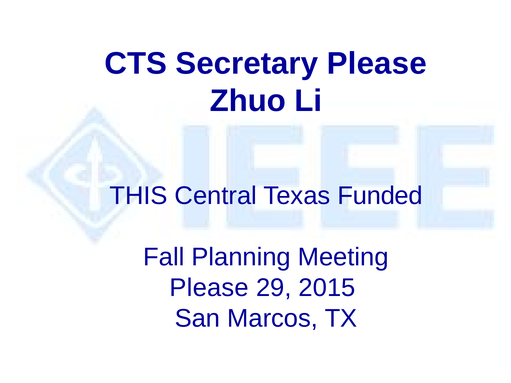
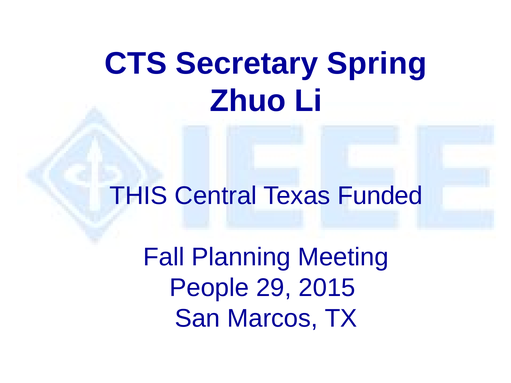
Secretary Please: Please -> Spring (377, 64)
Please: Please -> People (209, 288)
